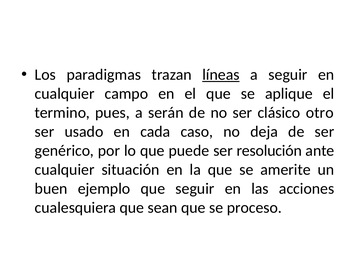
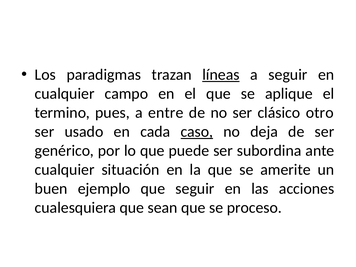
serán: serán -> entre (166, 113)
caso underline: none -> present (197, 132)
resolución: resolución -> subordina (269, 151)
